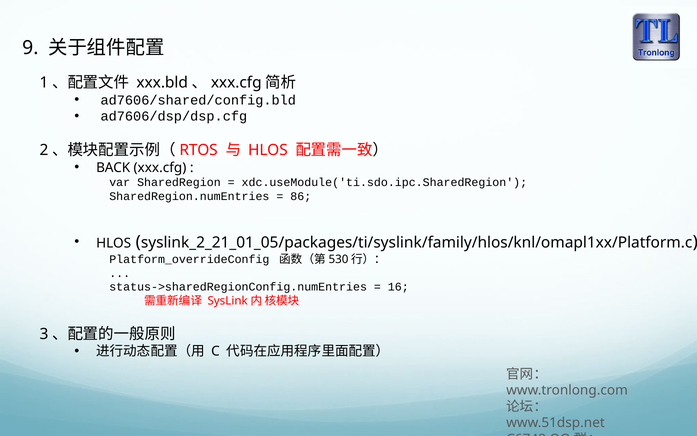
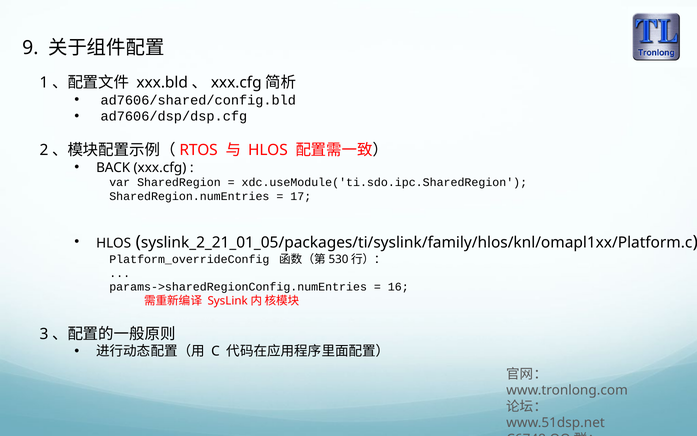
86: 86 -> 17 (301, 196)
status->sharedRegionConfig.numEntries: status->sharedRegionConfig.numEntries -> params->sharedRegionConfig.numEntries (238, 287)
